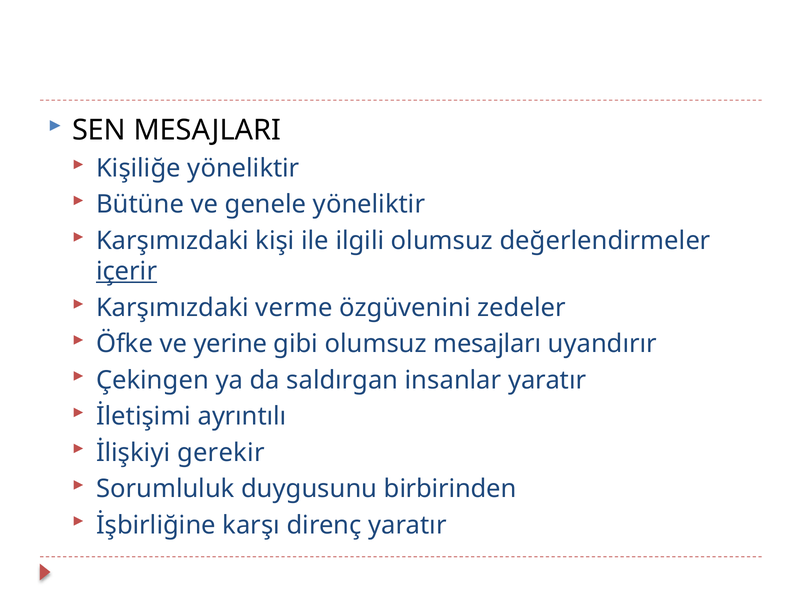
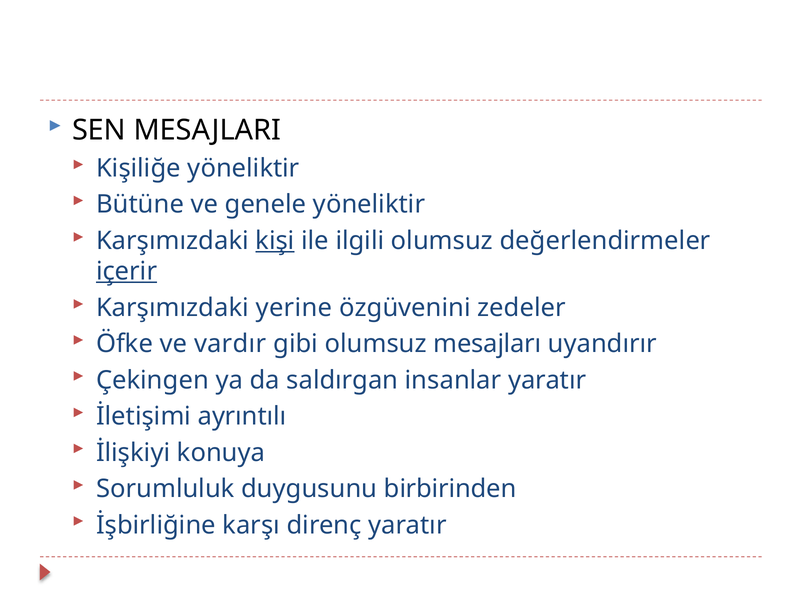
kişi underline: none -> present (275, 241)
verme: verme -> yerine (294, 308)
yerine: yerine -> vardır (230, 344)
gerekir: gerekir -> konuya (221, 453)
